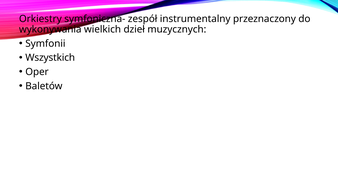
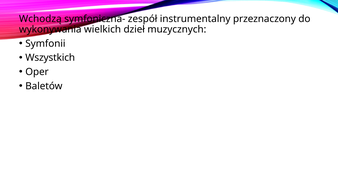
Orkiestry: Orkiestry -> Wchodzą (40, 19)
